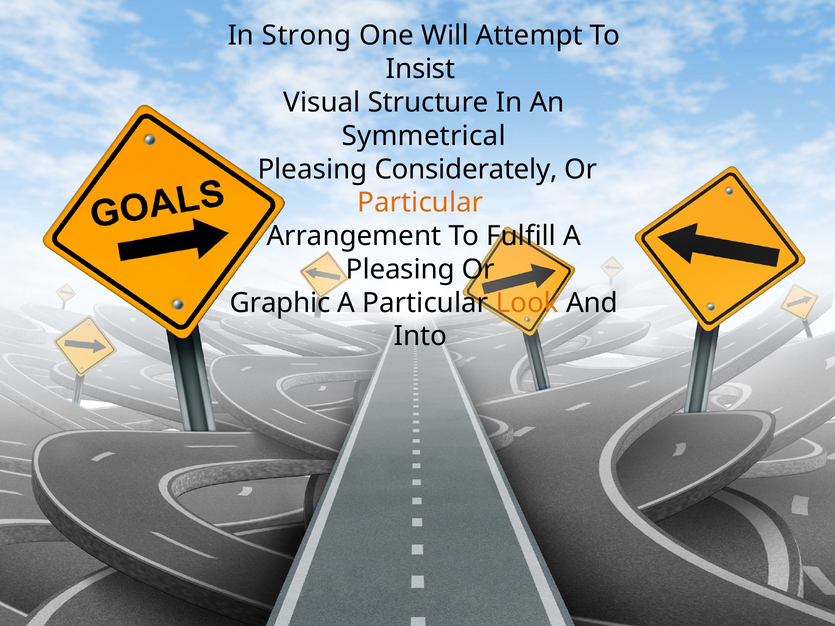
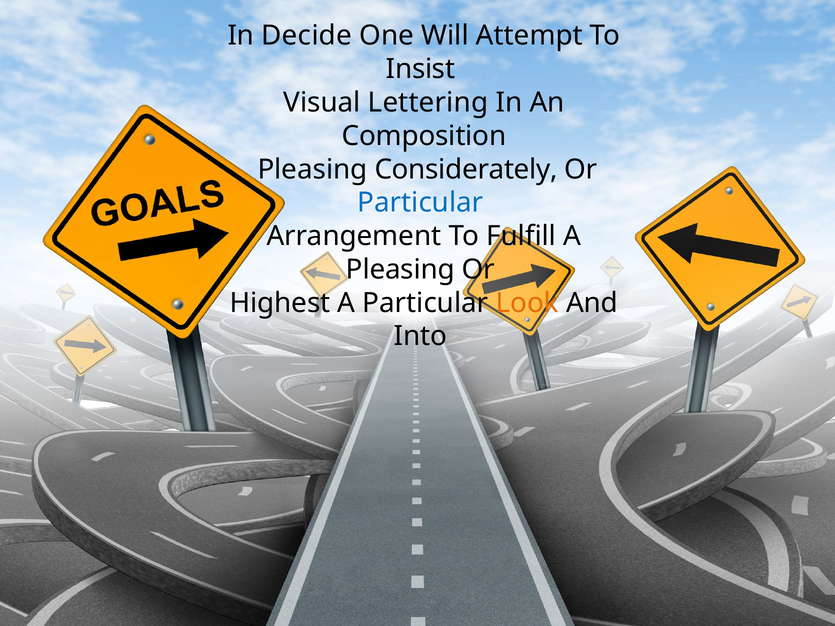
Strong: Strong -> Decide (307, 36)
Structure: Structure -> Lettering (428, 103)
Symmetrical: Symmetrical -> Composition (424, 136)
Particular colour: orange -> blue (420, 203)
Graphic: Graphic -> Highest (280, 303)
